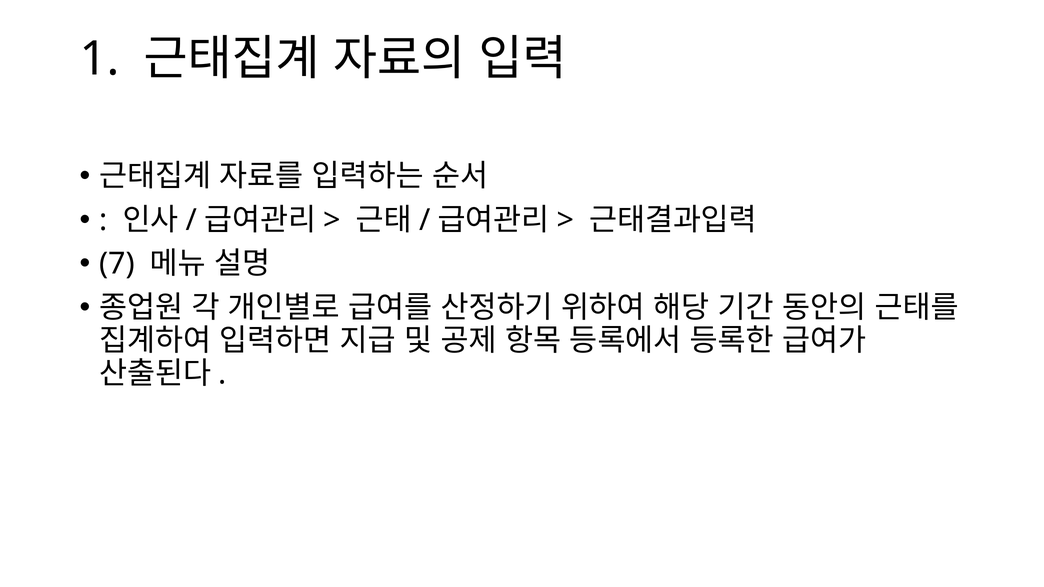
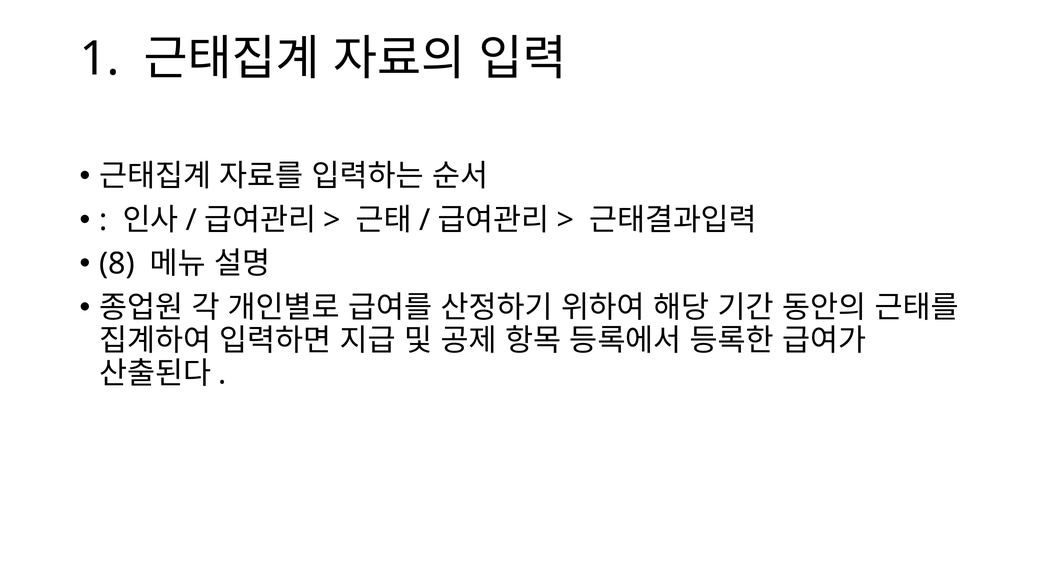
7: 7 -> 8 (117, 264)
